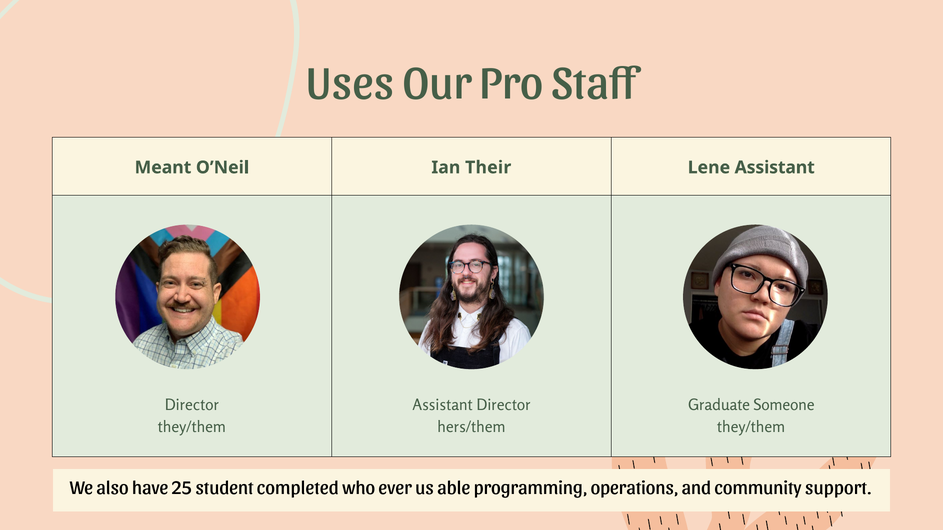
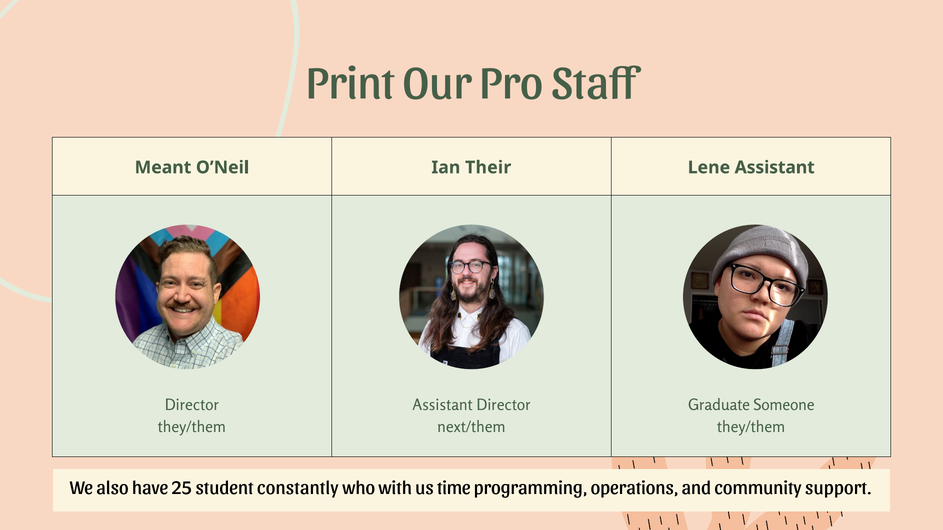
Uses: Uses -> Print (351, 84)
hers/them: hers/them -> next/them (471, 427)
completed: completed -> constantly (298, 488)
ever: ever -> with (395, 488)
able: able -> time (454, 488)
